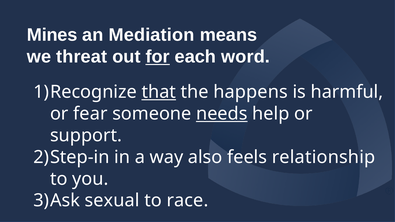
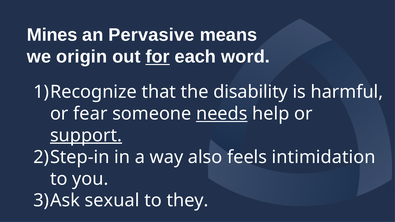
Mediation: Mediation -> Pervasive (151, 35)
threat: threat -> origin (82, 57)
that underline: present -> none (159, 92)
happens: happens -> disability (251, 92)
support underline: none -> present (86, 136)
relationship: relationship -> intimidation (324, 157)
race: race -> they (188, 201)
